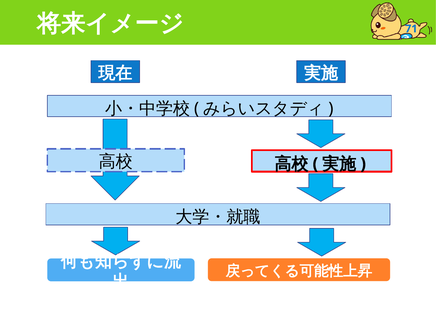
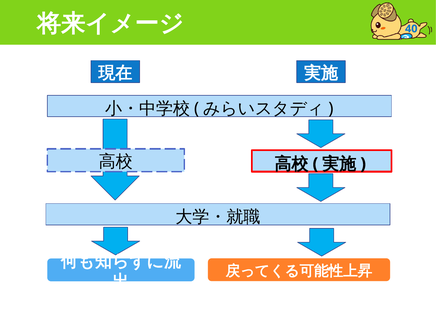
71: 71 -> 40 (411, 29)
